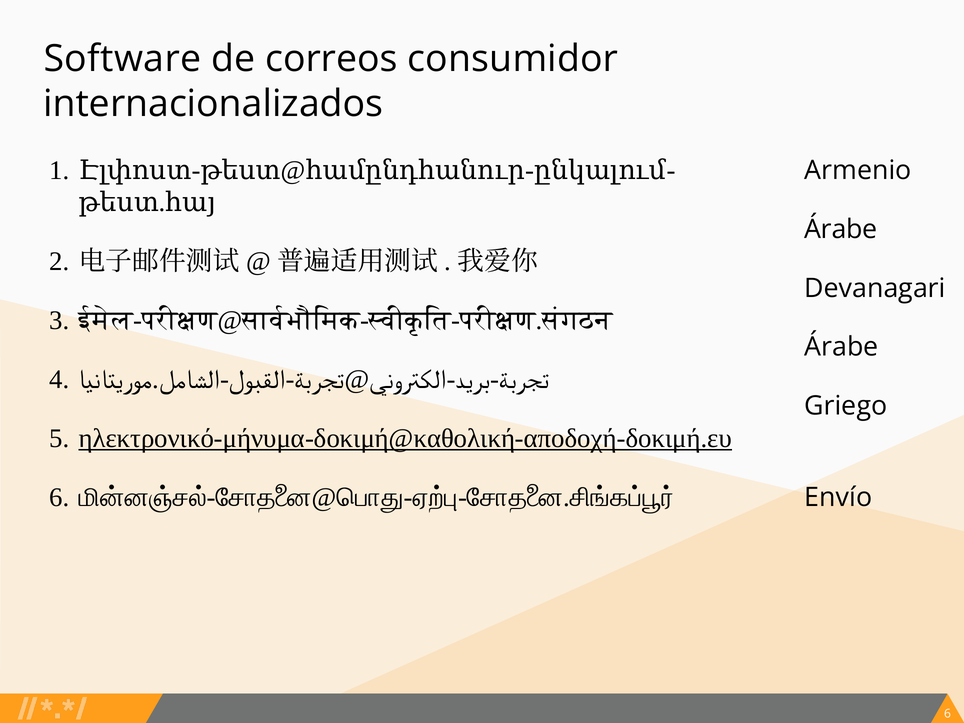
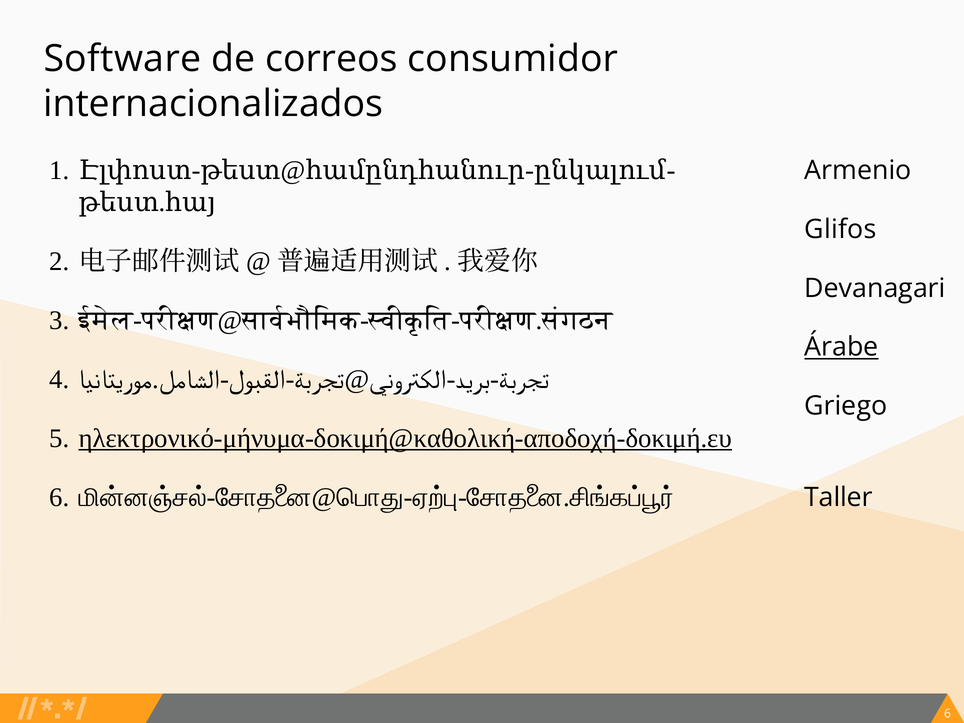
Árabe: Árabe -> Glifos (841, 229)
Árabe underline: none -> present (841, 347)
Envío: Envío -> Taller (838, 497)
